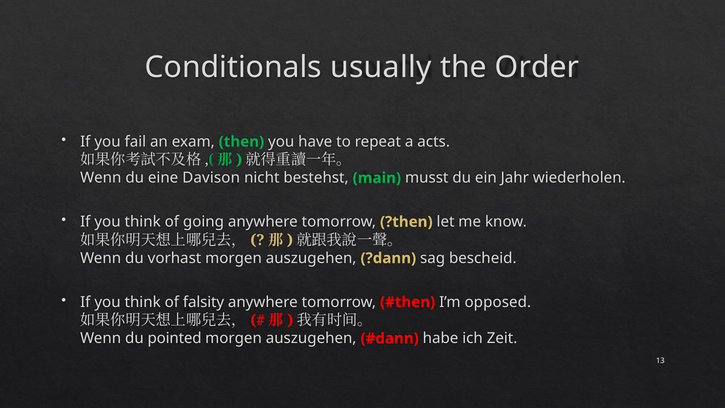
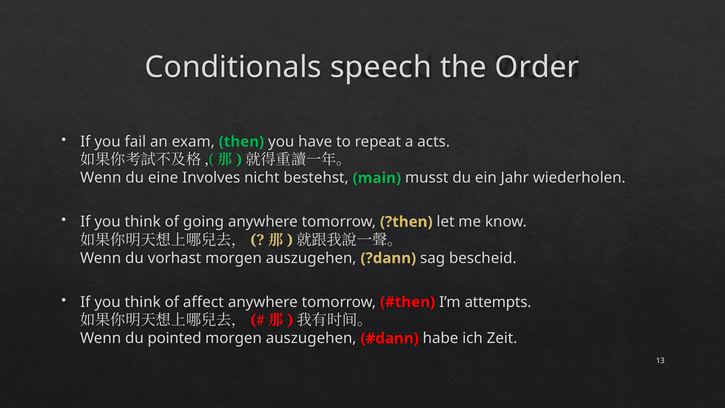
usually: usually -> speech (381, 67)
Davison: Davison -> Involves (211, 178)
falsity: falsity -> affect (203, 302)
opposed: opposed -> attempts (498, 302)
